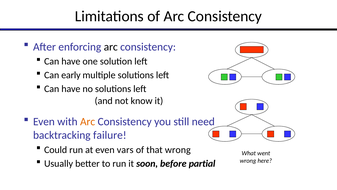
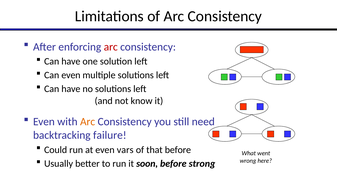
arc colour: black -> red (111, 47)
Can early: early -> even (71, 75)
that wrong: wrong -> before (178, 149)
partial: partial -> strong (202, 163)
